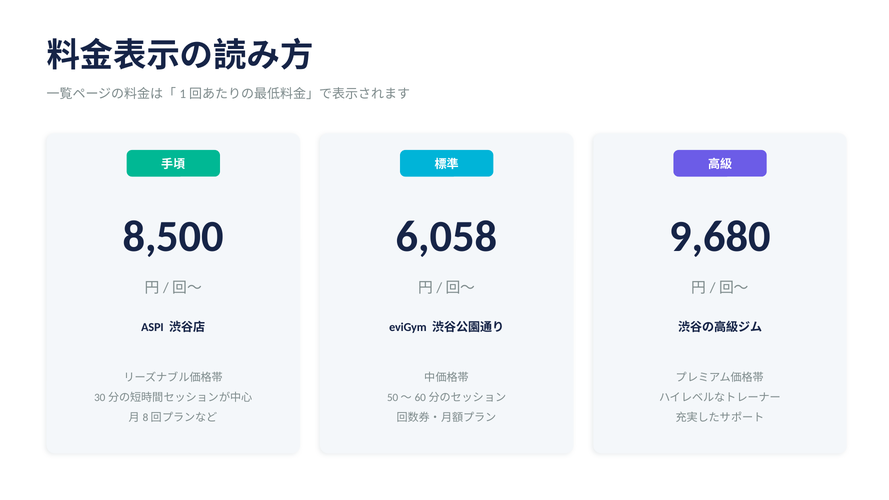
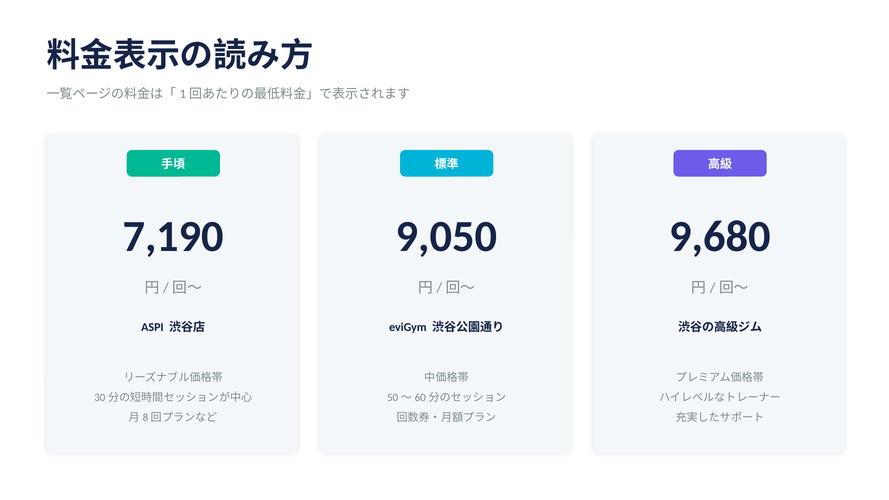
8,500: 8,500 -> 7,190 (173, 236)
6,058: 6,058 -> 9,050 (447, 236)
